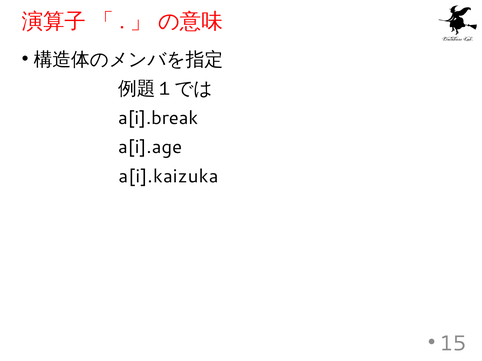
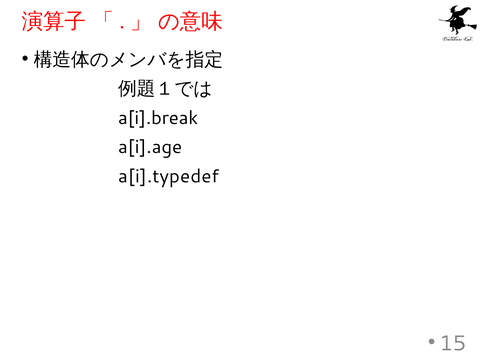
a[i].kaizuka: a[i].kaizuka -> a[i].typedef (169, 176)
